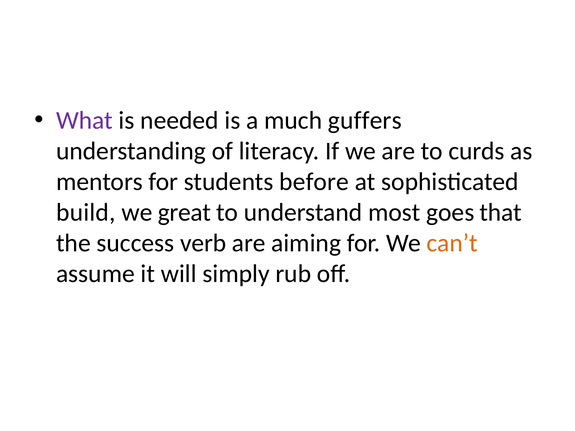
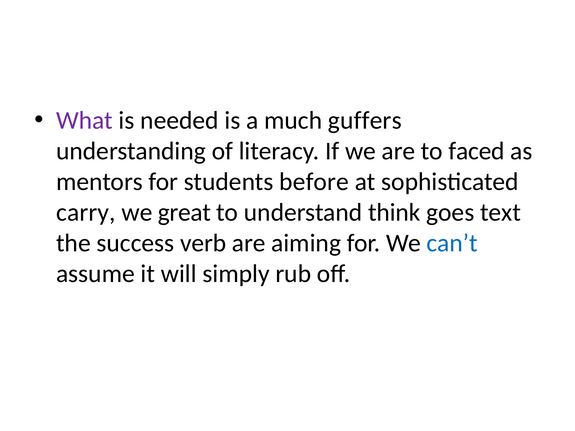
curds: curds -> faced (477, 151)
build: build -> carry (86, 213)
most: most -> think (394, 213)
that: that -> text (501, 213)
can’t colour: orange -> blue (452, 243)
